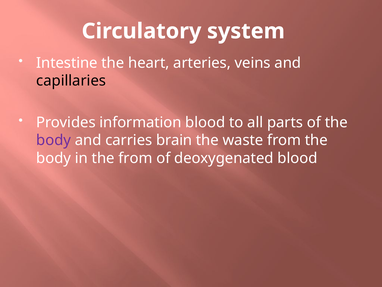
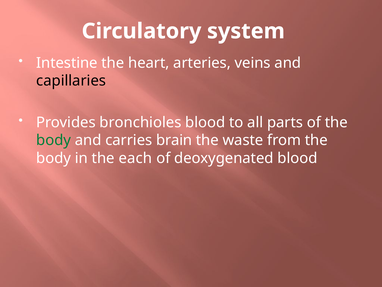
information: information -> bronchioles (140, 122)
body colour: purple -> green (54, 140)
the from: from -> each (135, 158)
